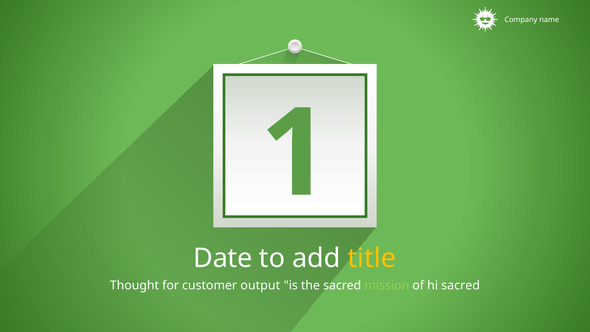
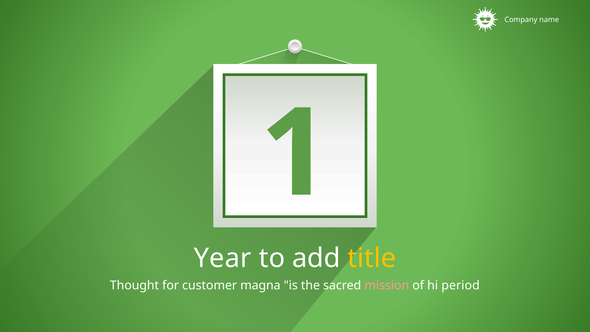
Date: Date -> Year (223, 258)
output: output -> magna (260, 285)
mission colour: light green -> pink (387, 285)
hi sacred: sacred -> period (461, 285)
